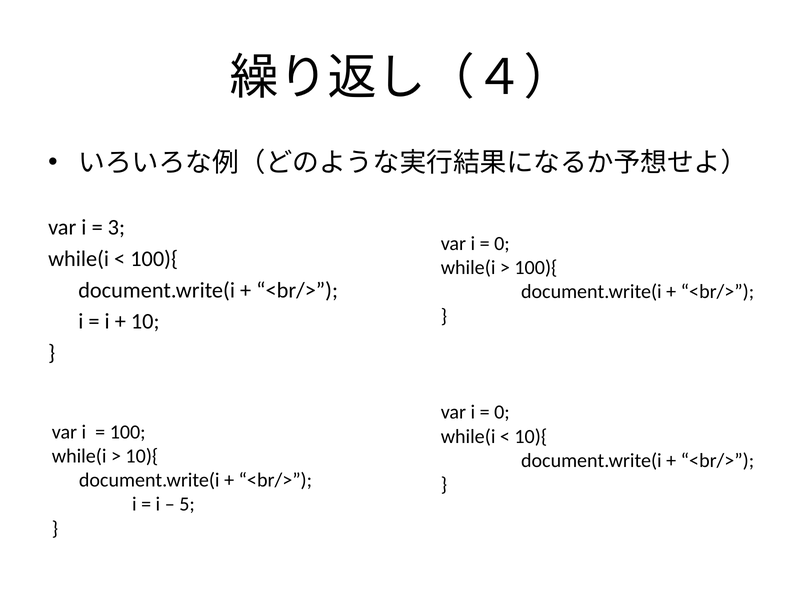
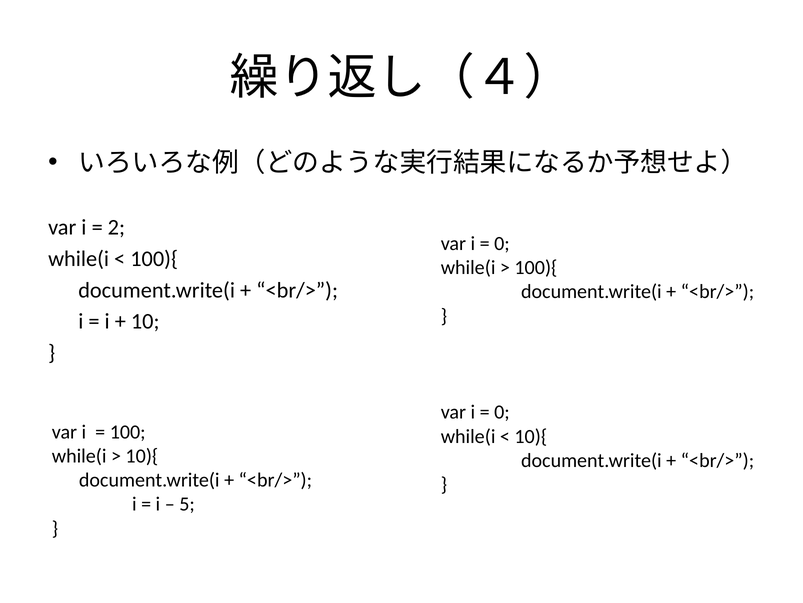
3: 3 -> 2 (116, 227)
